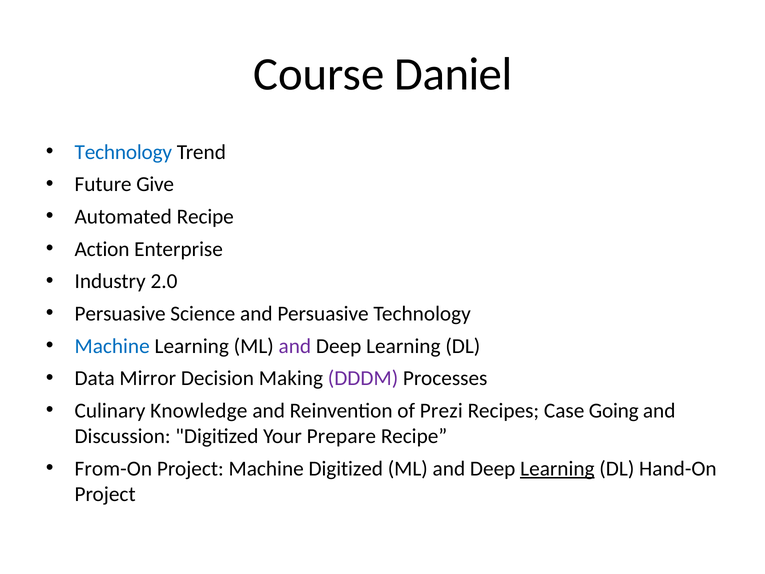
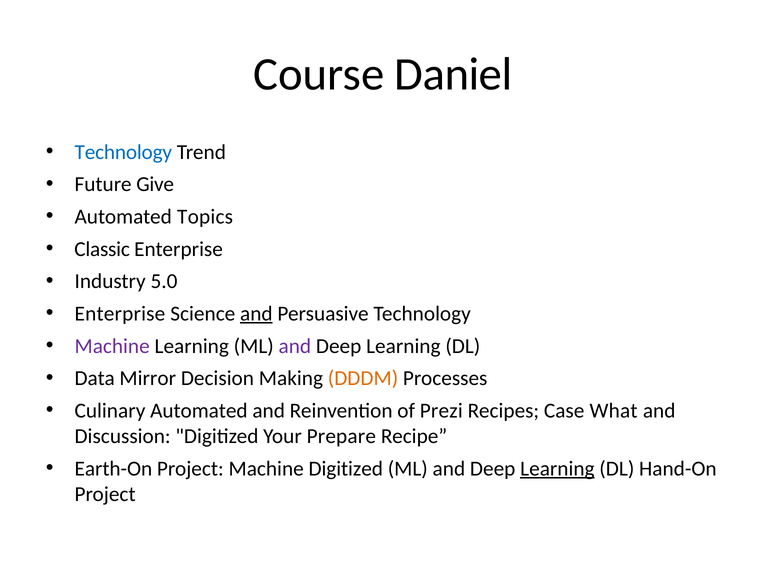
Automated Recipe: Recipe -> Topics (205, 217)
Action: Action -> Classic (102, 249)
2.0: 2.0 -> 5.0 (164, 281)
Persuasive: Persuasive -> Enterprise (120, 314)
and underline: none -> present (256, 314)
Machine colour: blue -> purple (112, 346)
DDDM colour: purple -> orange (363, 378)
Culinary Knowledge: Knowledge -> Automated (199, 410)
Going: Going -> What (614, 410)
From-On: From-On -> Earth-On (113, 468)
